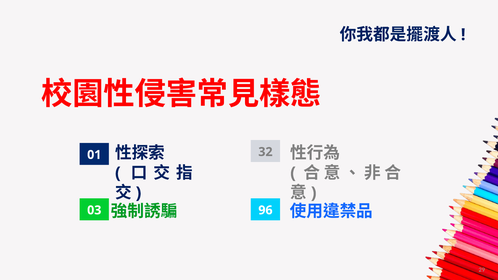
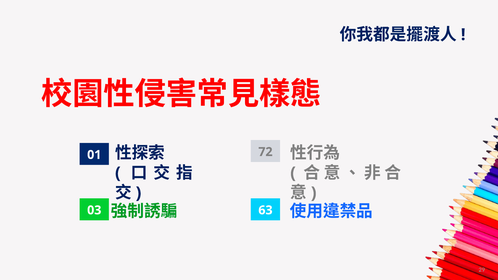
32: 32 -> 72 (265, 152)
96: 96 -> 63 (265, 210)
